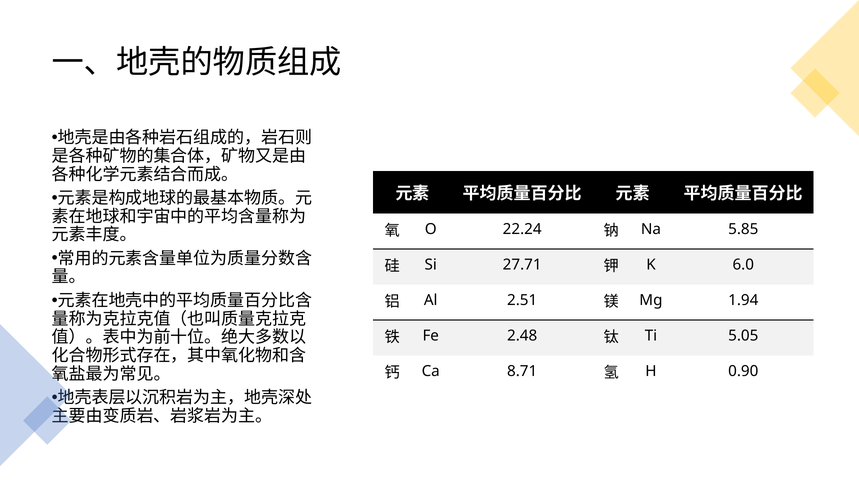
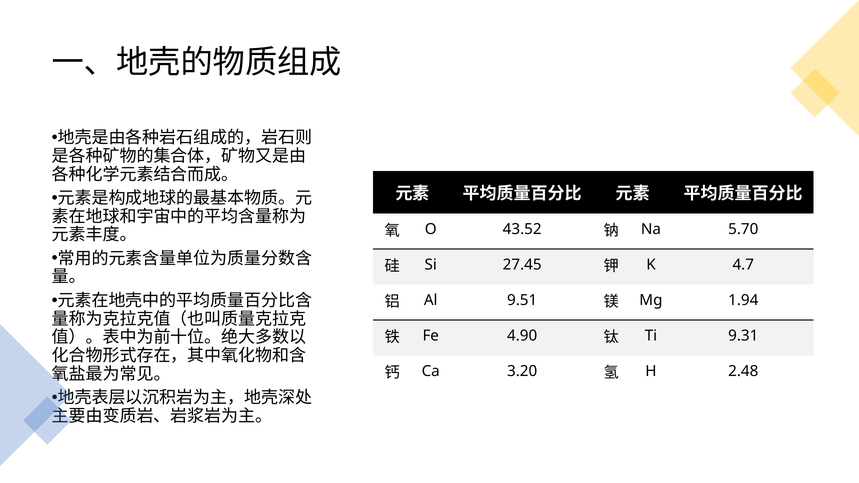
22.24: 22.24 -> 43.52 (522, 229)
5.85: 5.85 -> 5.70 (743, 229)
27.71: 27.71 -> 27.45 (522, 265)
6.0: 6.0 -> 4.7 (743, 265)
2.51: 2.51 -> 9.51 (522, 300)
2.48: 2.48 -> 4.90 (522, 336)
5.05: 5.05 -> 9.31 (743, 336)
8.71: 8.71 -> 3.20 (522, 371)
0.90: 0.90 -> 2.48 (743, 371)
